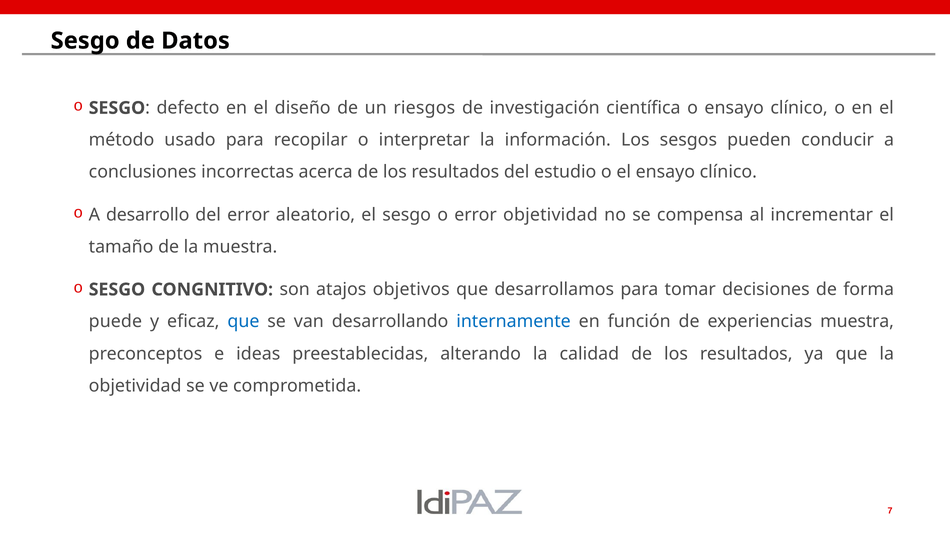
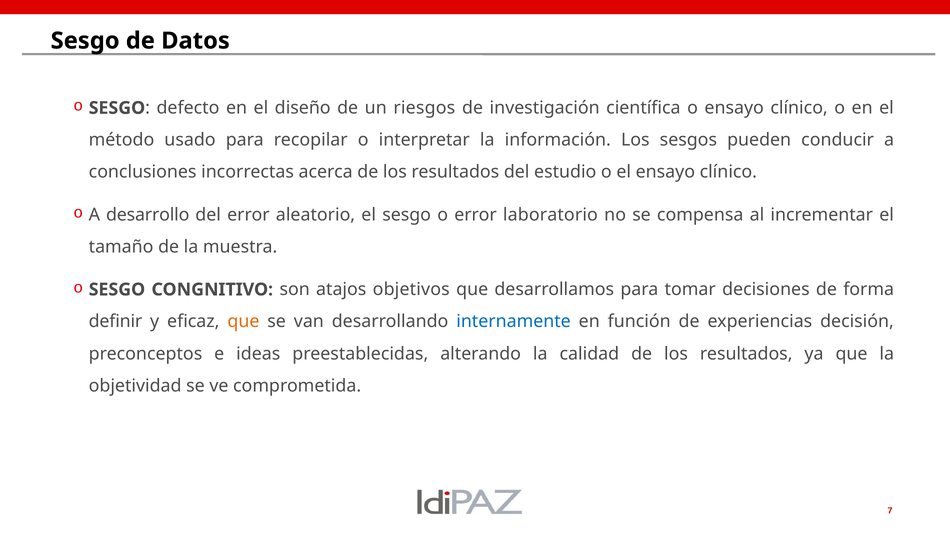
error objetividad: objetividad -> laboratorio (550, 215)
puede: puede -> definir (116, 322)
que colour: blue -> orange (243, 322)
experiencias muestra: muestra -> decisión (857, 322)
